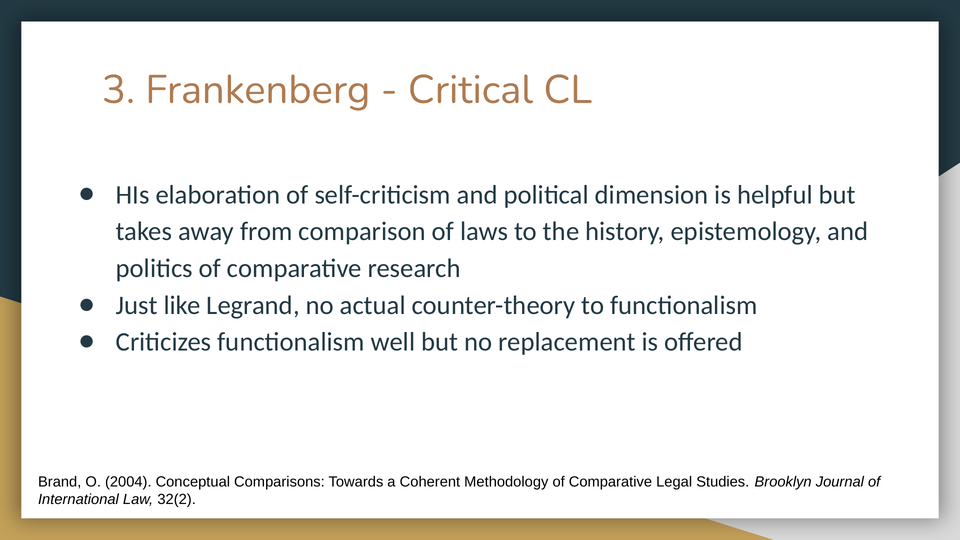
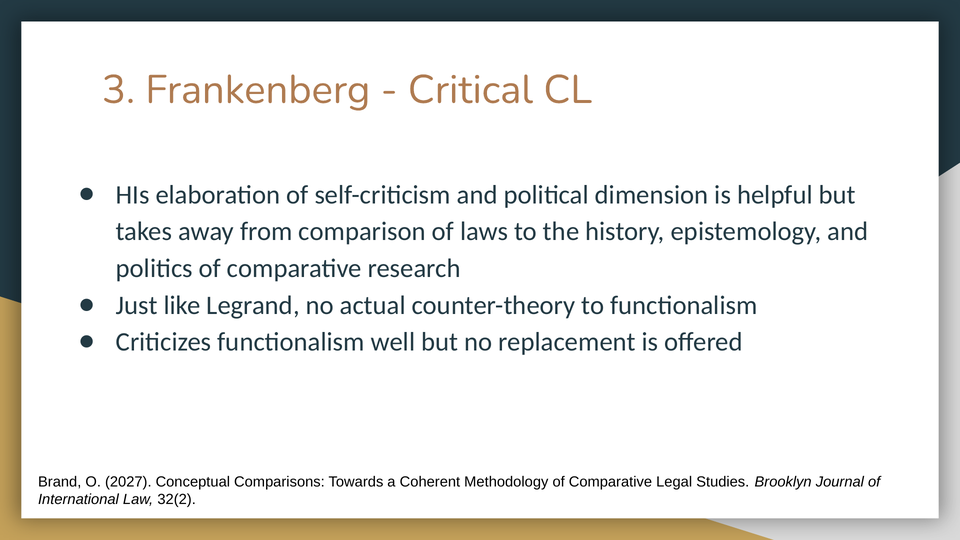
2004: 2004 -> 2027 (128, 482)
